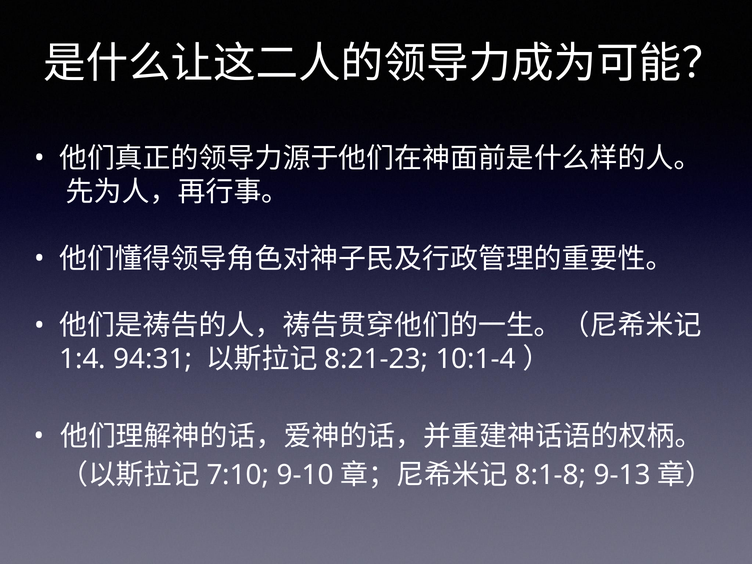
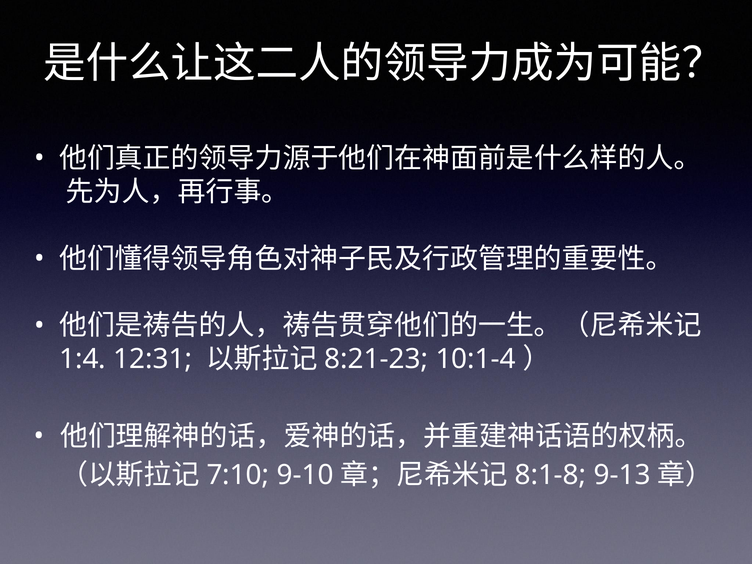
94:31: 94:31 -> 12:31 (153, 359)
